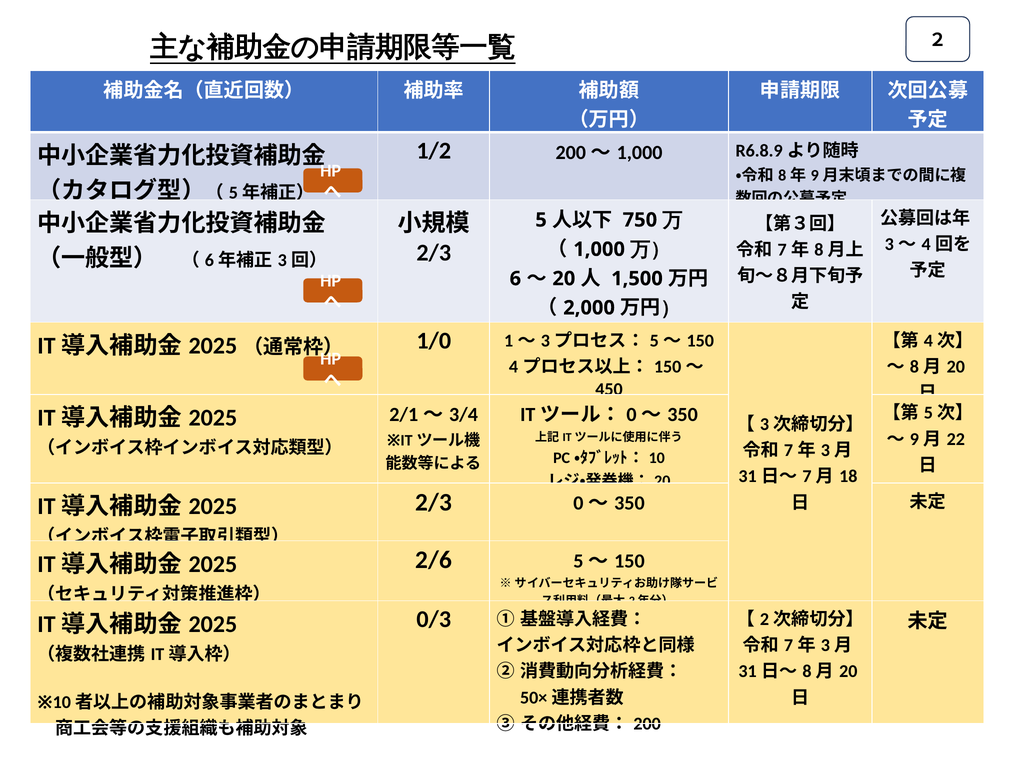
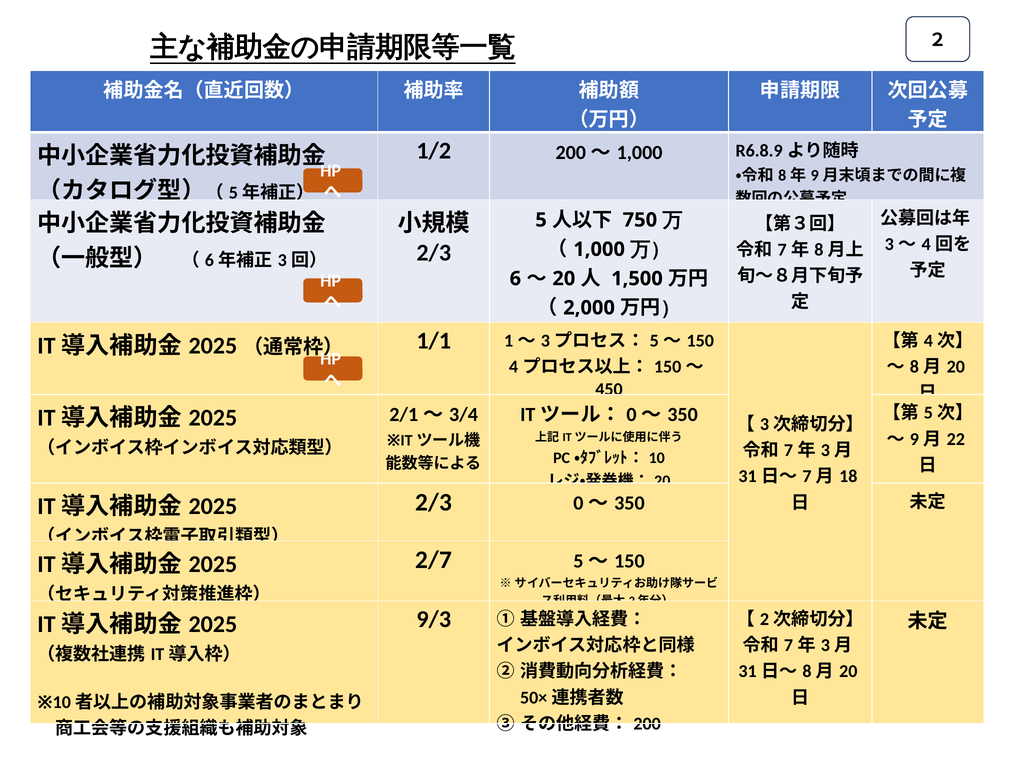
1/0: 1/0 -> 1/1 (434, 341)
2/6: 2/6 -> 2/7 (434, 560)
0/3: 0/3 -> 9/3 (434, 620)
